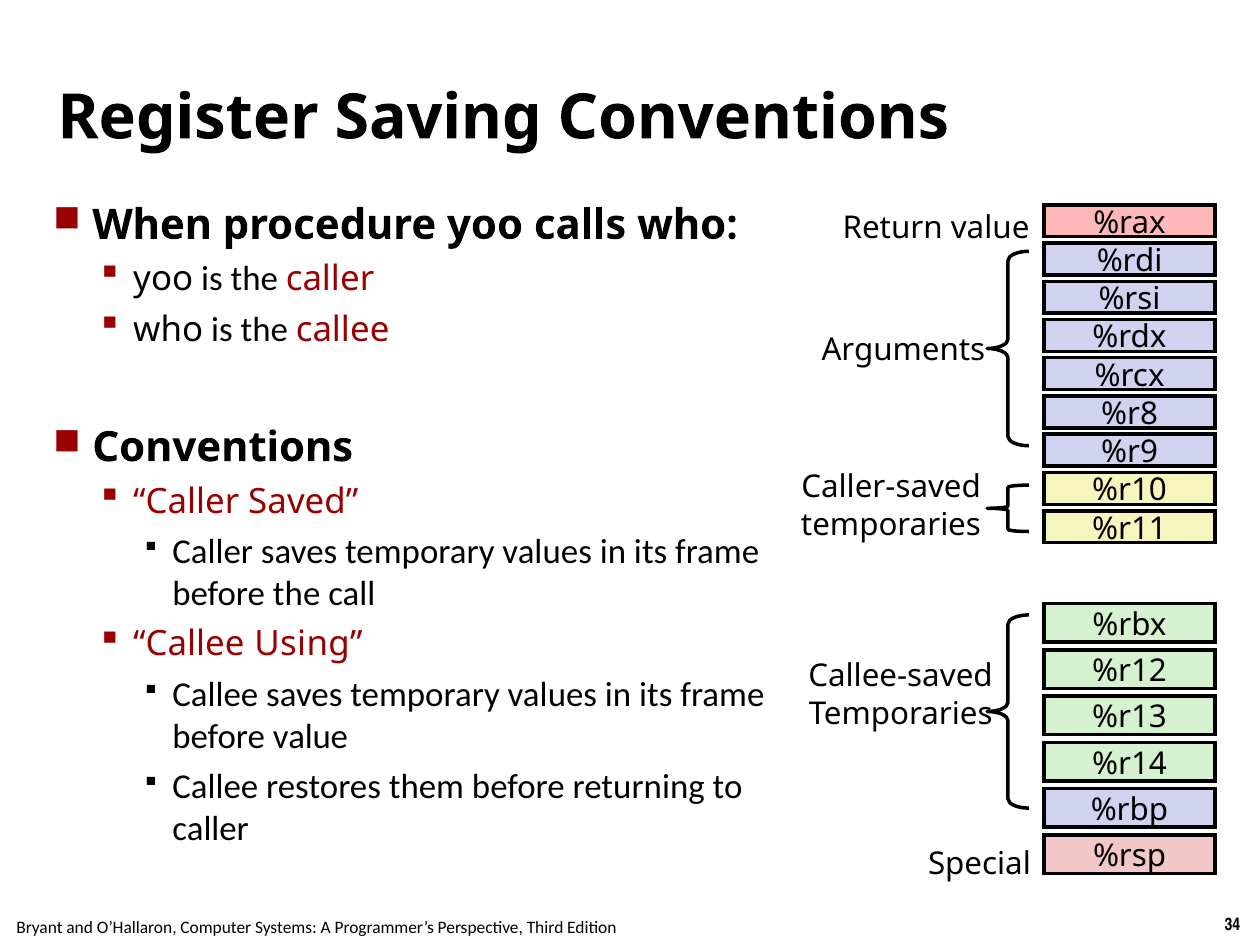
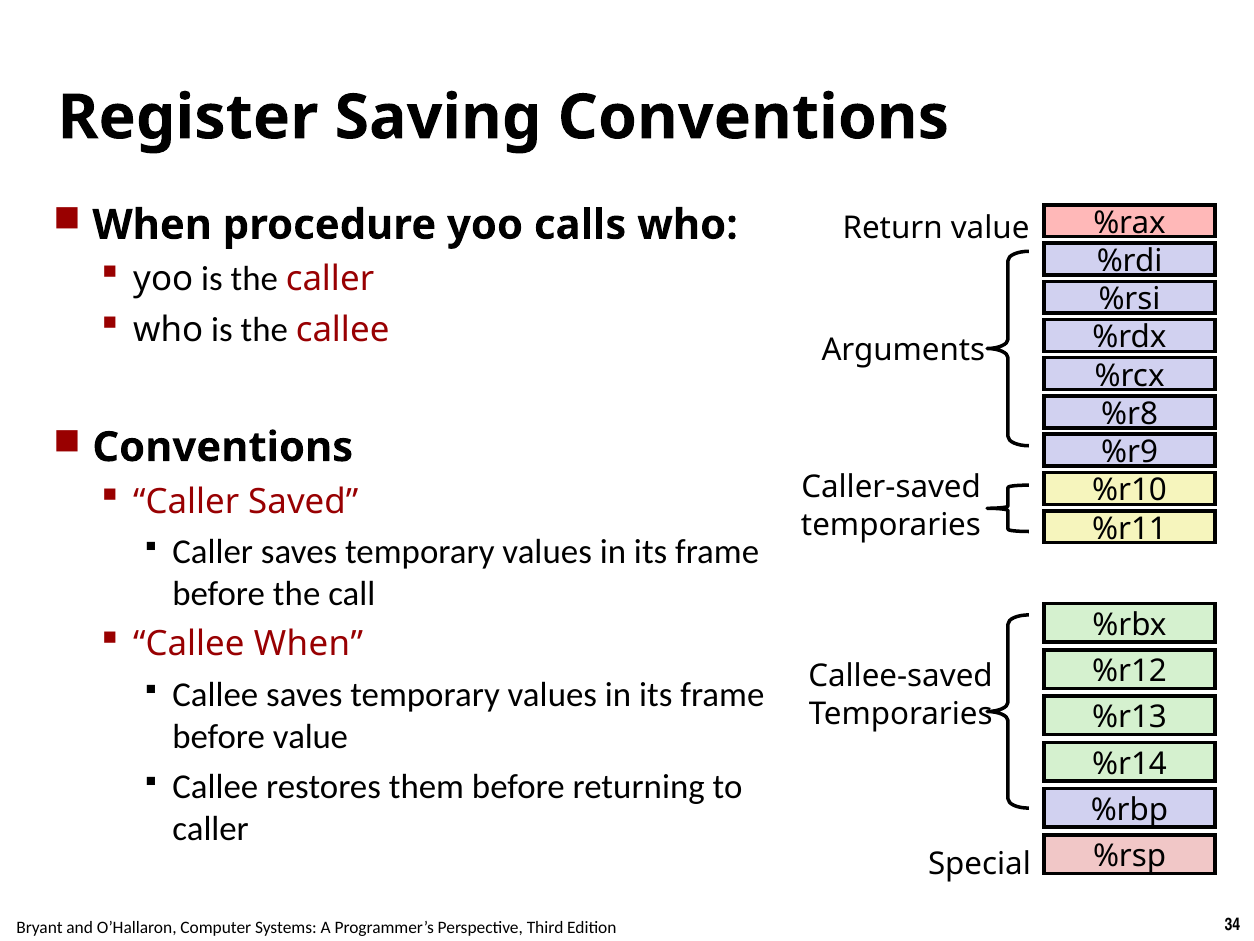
Callee Using: Using -> When (309, 644)
